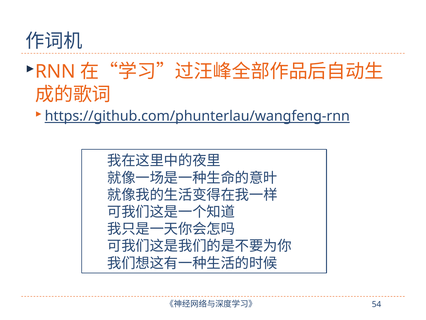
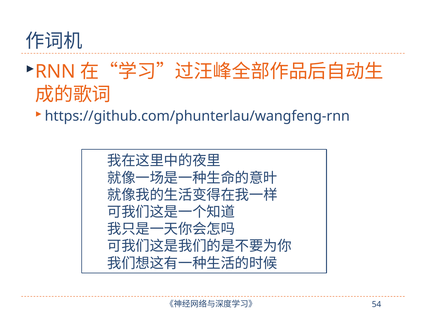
https://github.com/phunterlau/wangfeng-rnn underline: present -> none (197, 116)
